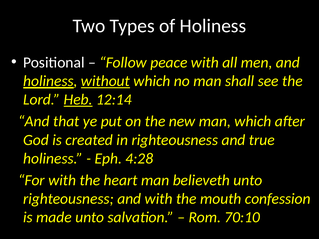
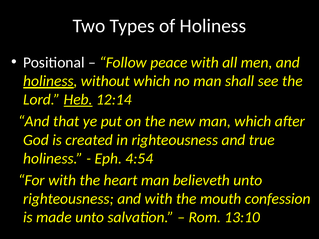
without underline: present -> none (105, 81)
4:28: 4:28 -> 4:54 (139, 159)
70:10: 70:10 -> 13:10 (242, 218)
